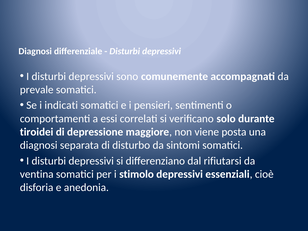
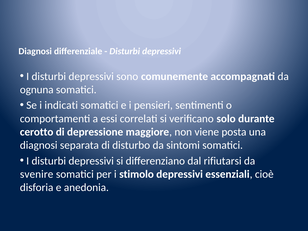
prevale: prevale -> ognuna (37, 90)
tiroidei: tiroidei -> cerotto (37, 132)
ventina: ventina -> svenire (37, 174)
